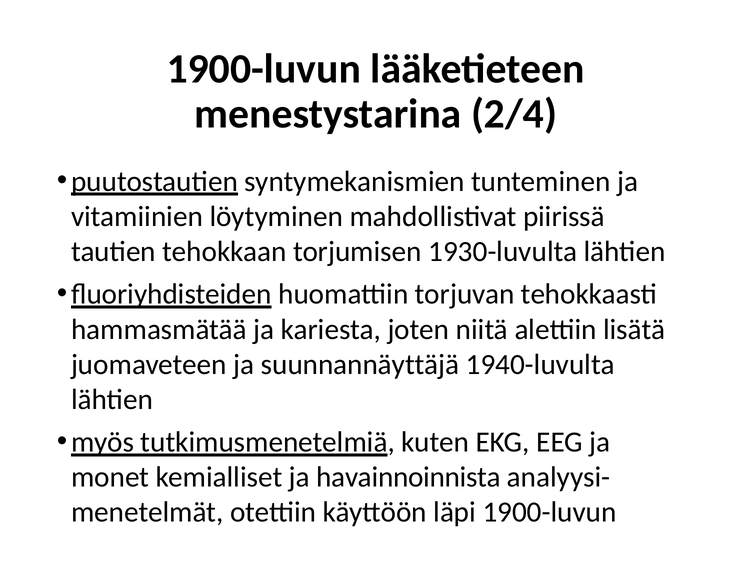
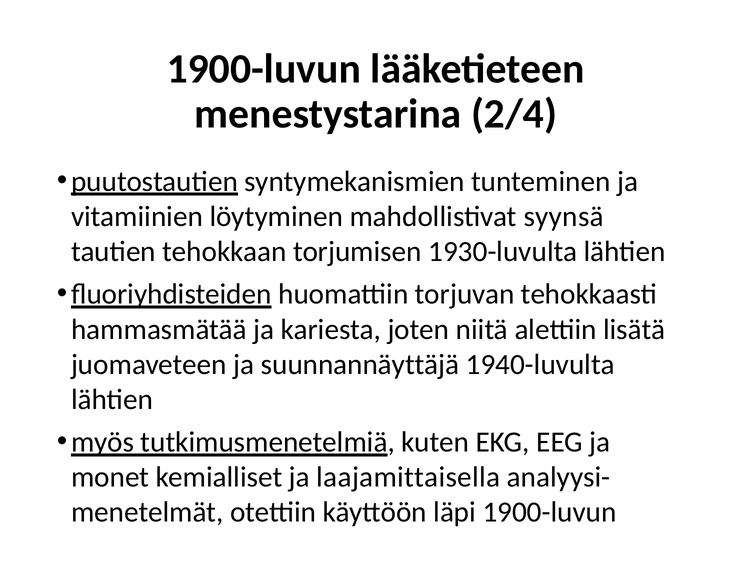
piirissä: piirissä -> syynsä (564, 216)
havainnoinnista: havainnoinnista -> laajamittaisella (408, 477)
